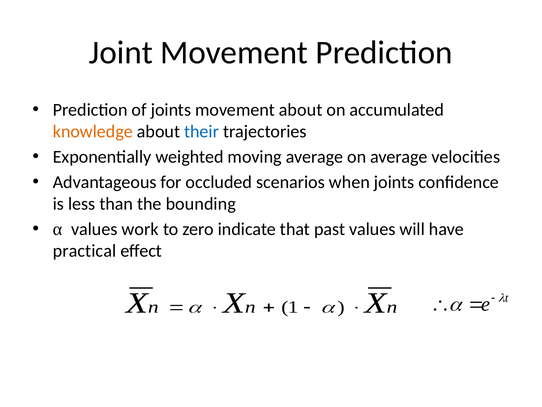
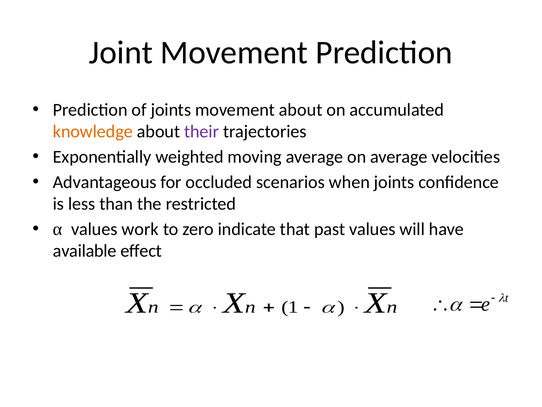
their colour: blue -> purple (202, 131)
bounding: bounding -> restricted (201, 204)
practical: practical -> available (85, 251)
